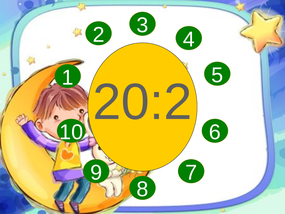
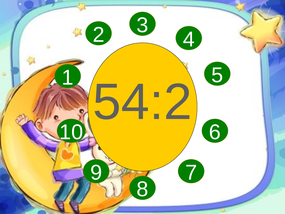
20:2: 20:2 -> 54:2 (142, 102)
